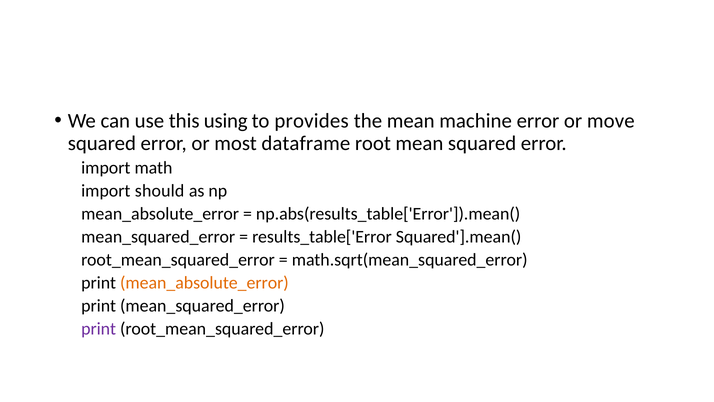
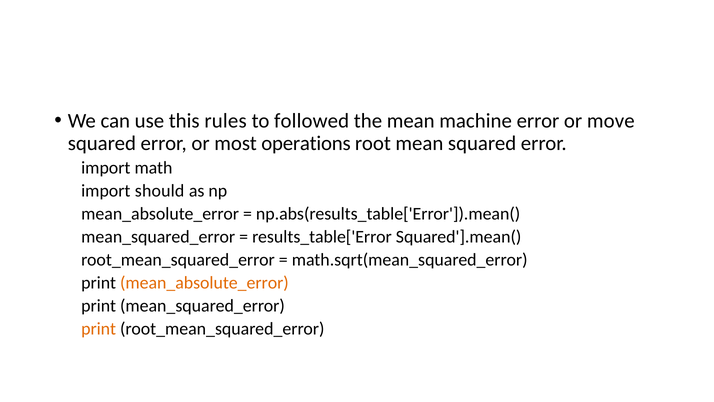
using: using -> rules (226, 121)
provides: provides -> followed (312, 121)
dataframe: dataframe -> operations (306, 143)
print colour: purple -> orange (99, 329)
